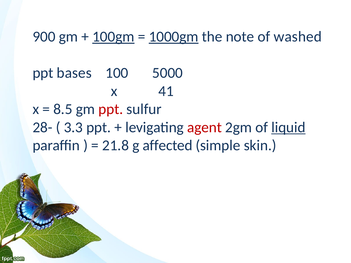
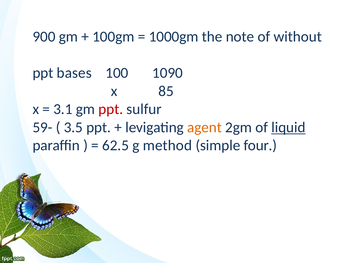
100gm underline: present -> none (113, 37)
1000gm underline: present -> none (174, 37)
washed: washed -> without (298, 37)
5000: 5000 -> 1090 (168, 73)
41: 41 -> 85 (166, 91)
8.5: 8.5 -> 3.1 (63, 109)
28-: 28- -> 59- (42, 127)
3.3: 3.3 -> 3.5 (73, 127)
agent colour: red -> orange (205, 127)
21.8: 21.8 -> 62.5 (116, 146)
affected: affected -> method (167, 146)
skin: skin -> four (260, 146)
